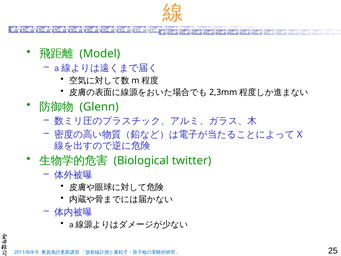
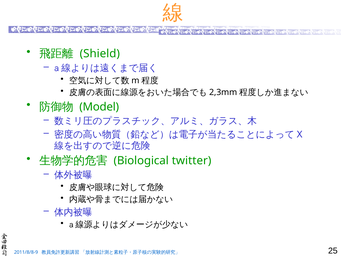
Model: Model -> Shield (100, 54)
Glenn: Glenn -> Model (99, 107)
